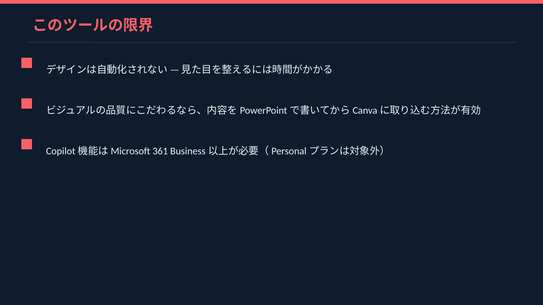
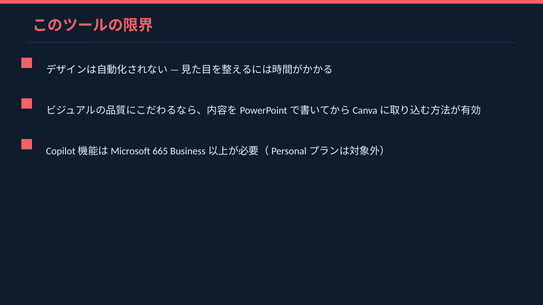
361: 361 -> 665 (160, 151)
